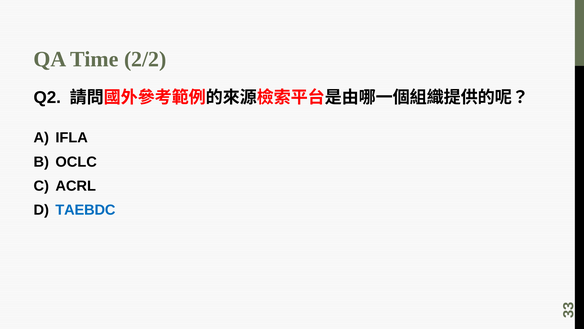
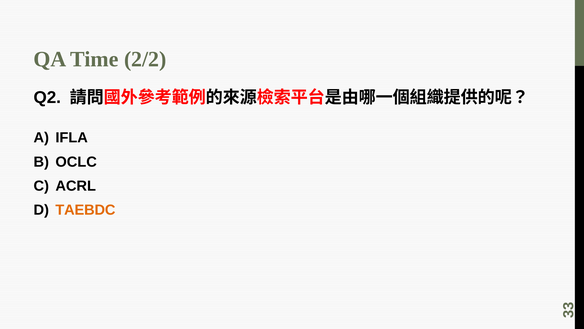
TAEBDC colour: blue -> orange (85, 210)
